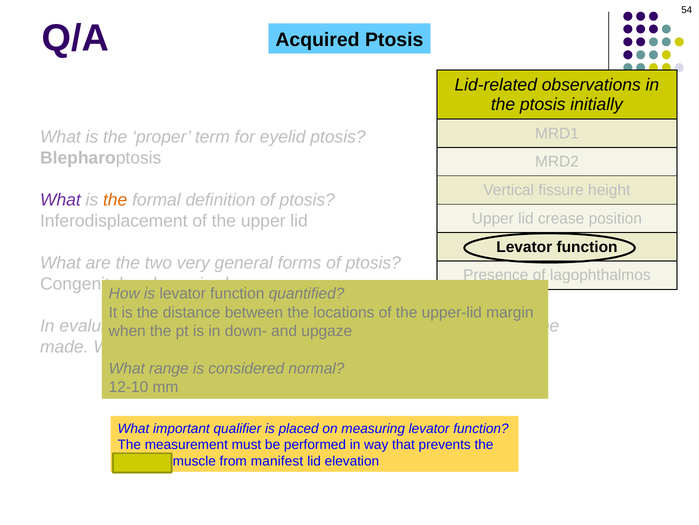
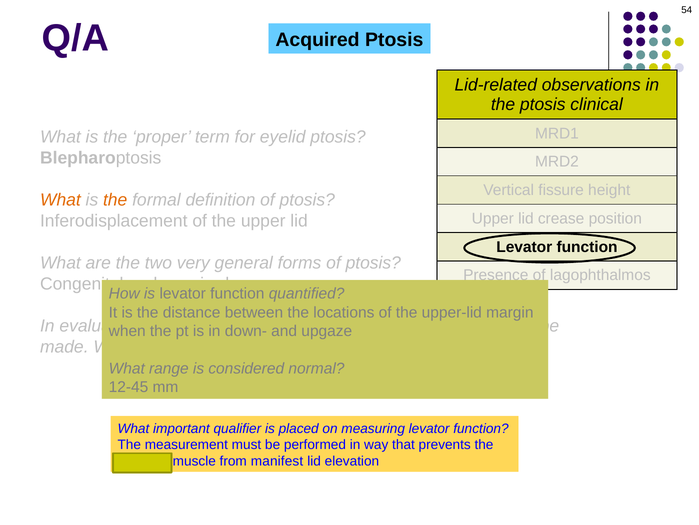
initially: initially -> clinical (597, 104)
What colour: purple -> orange (60, 200)
12-10: 12-10 -> 12-45 (129, 387)
